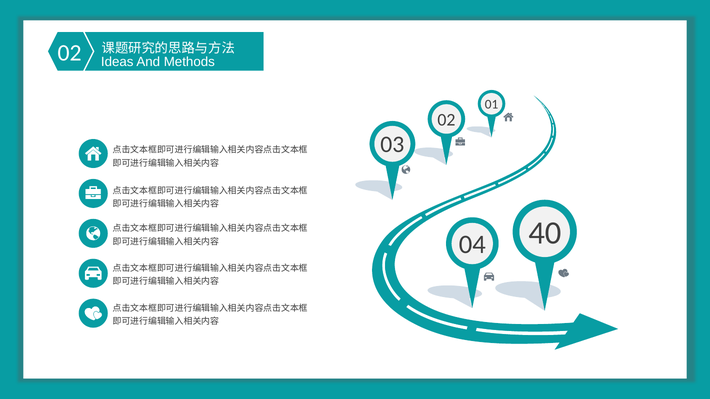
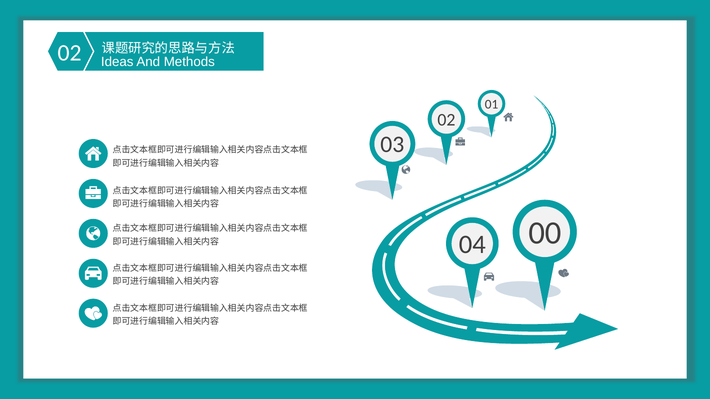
40: 40 -> 00 (545, 233)
